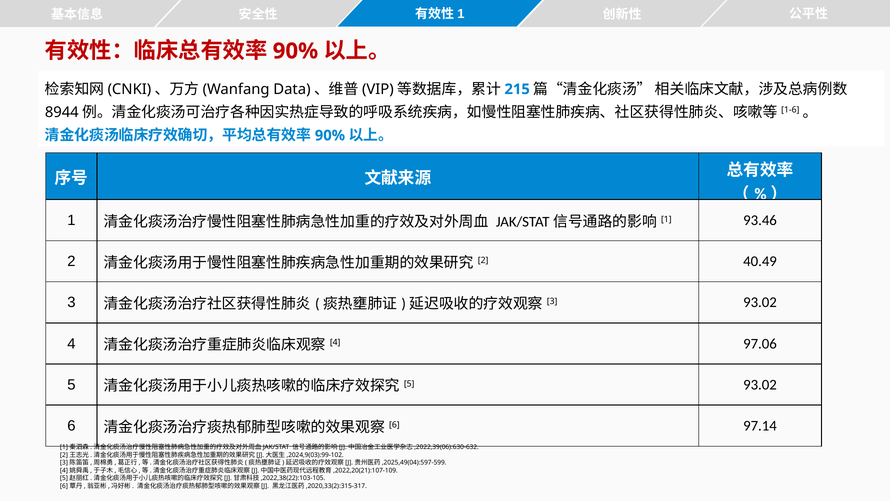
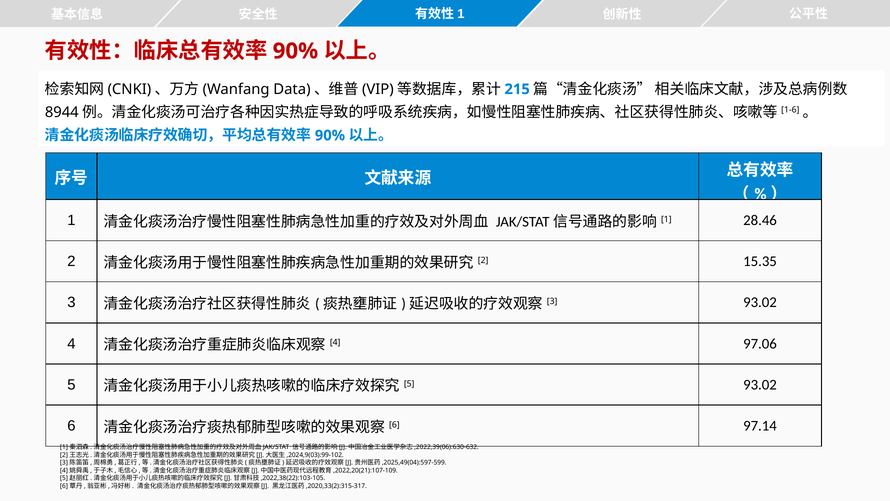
93.46: 93.46 -> 28.46 (760, 220)
40.49: 40.49 -> 15.35 (760, 261)
